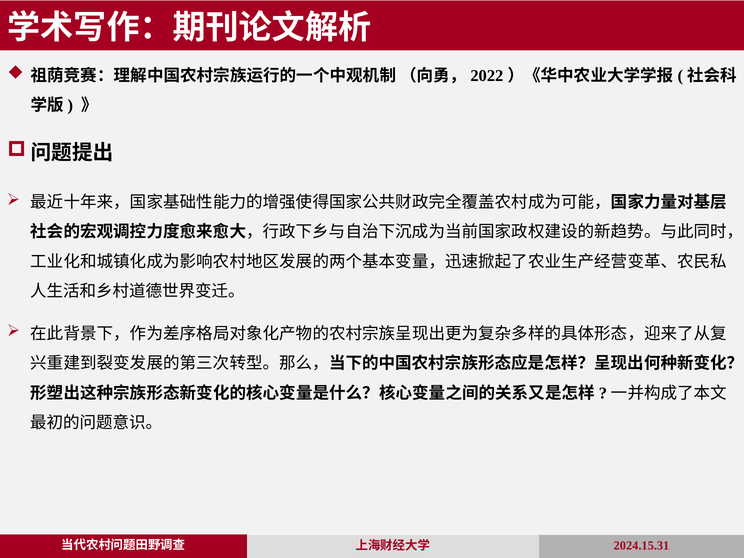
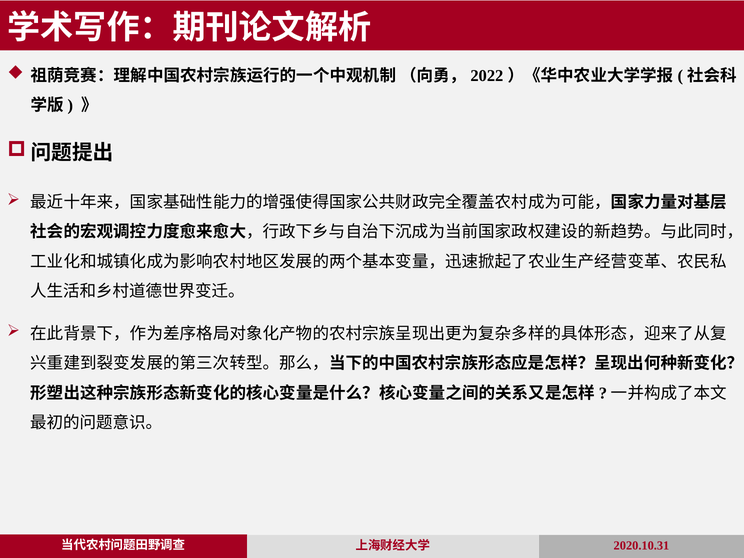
2024.15.31: 2024.15.31 -> 2020.10.31 (641, 545)
